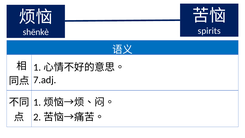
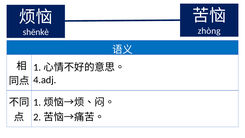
spirits: spirits -> zhòng (209, 31)
7.adj: 7.adj -> 4.adj (45, 80)
